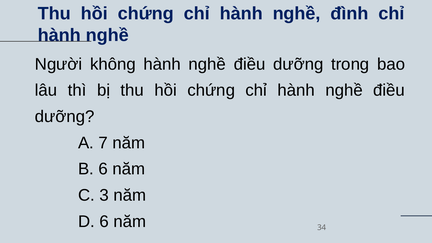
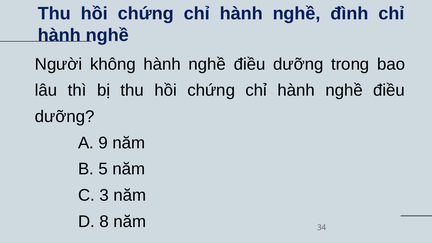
7: 7 -> 9 (103, 143)
B 6: 6 -> 5 (103, 169)
D 6: 6 -> 8 (104, 221)
